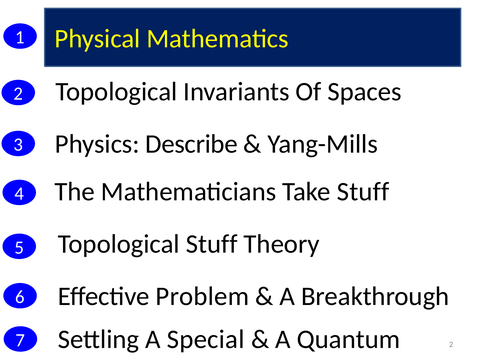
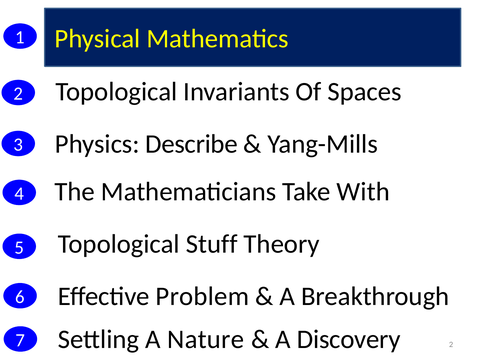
Take Stuff: Stuff -> With (363, 192)
Special: Special -> Nature (206, 340)
Quantum: Quantum -> Discovery (349, 340)
